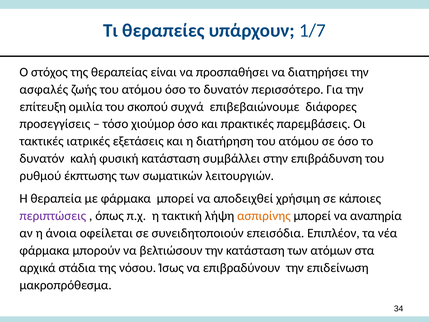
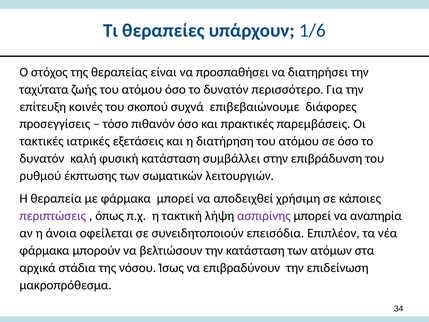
1/7: 1/7 -> 1/6 (313, 30)
ασφαλές: ασφαλές -> ταχύτατα (44, 89)
ομιλία: ομιλία -> κοινές (86, 107)
χιούμορ: χιούμορ -> πιθανόν (153, 124)
ασπιρίνης colour: orange -> purple (264, 216)
